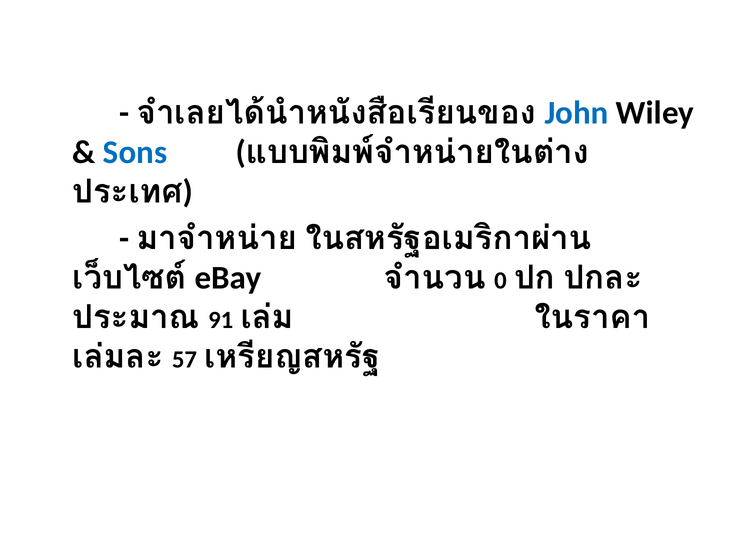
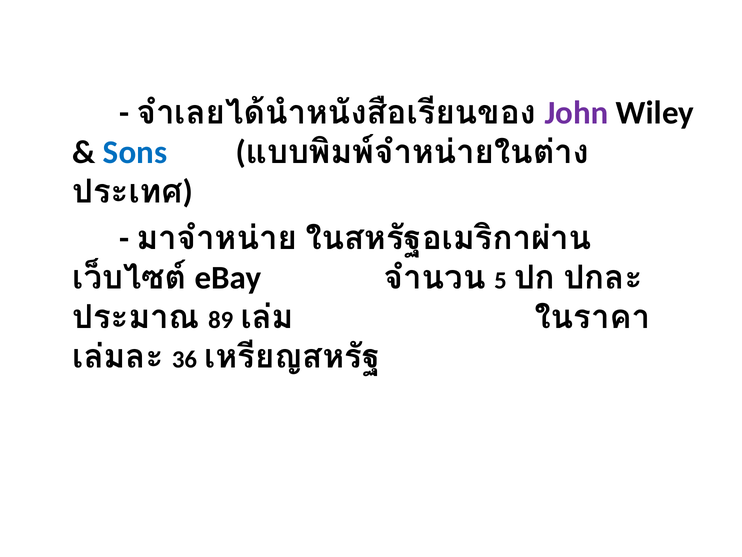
John colour: blue -> purple (577, 113)
0: 0 -> 5 (500, 280)
91: 91 -> 89 (221, 320)
57: 57 -> 36 (184, 359)
